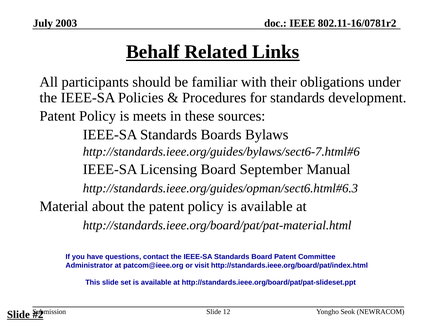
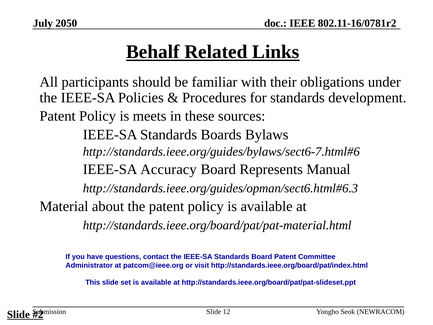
2003: 2003 -> 2050 (66, 23)
Licensing: Licensing -> Accuracy (169, 169)
September: September -> Represents (271, 169)
